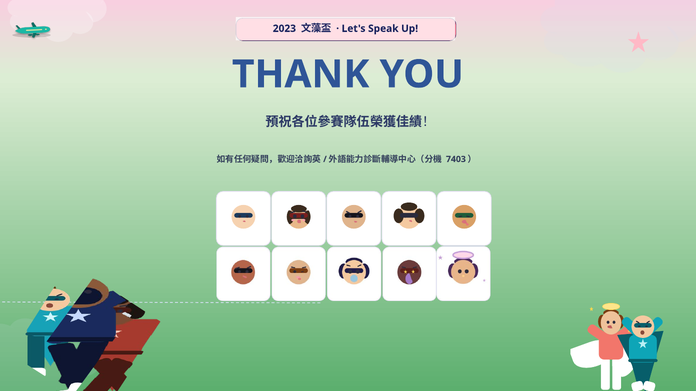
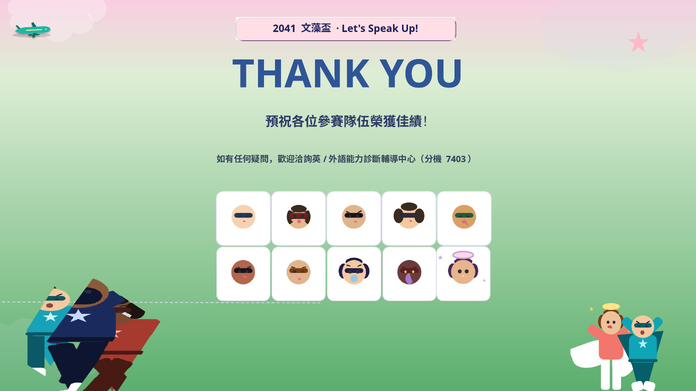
2023: 2023 -> 2041 (284, 29)
